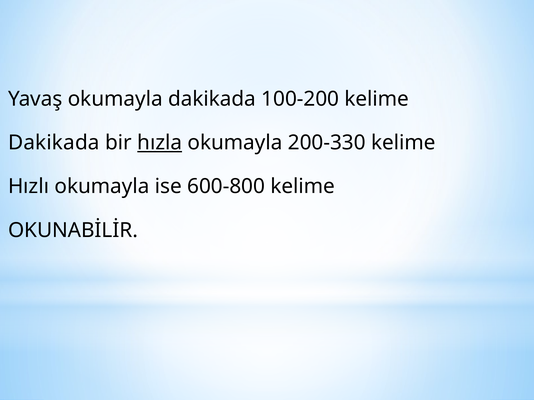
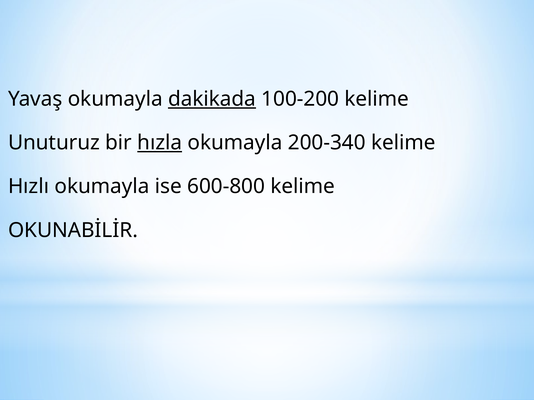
dakikada underline: none -> present (212, 99)
Dakikada: Dakikada -> Unuturuz (54, 143)
200-330: 200-330 -> 200-340 (327, 143)
